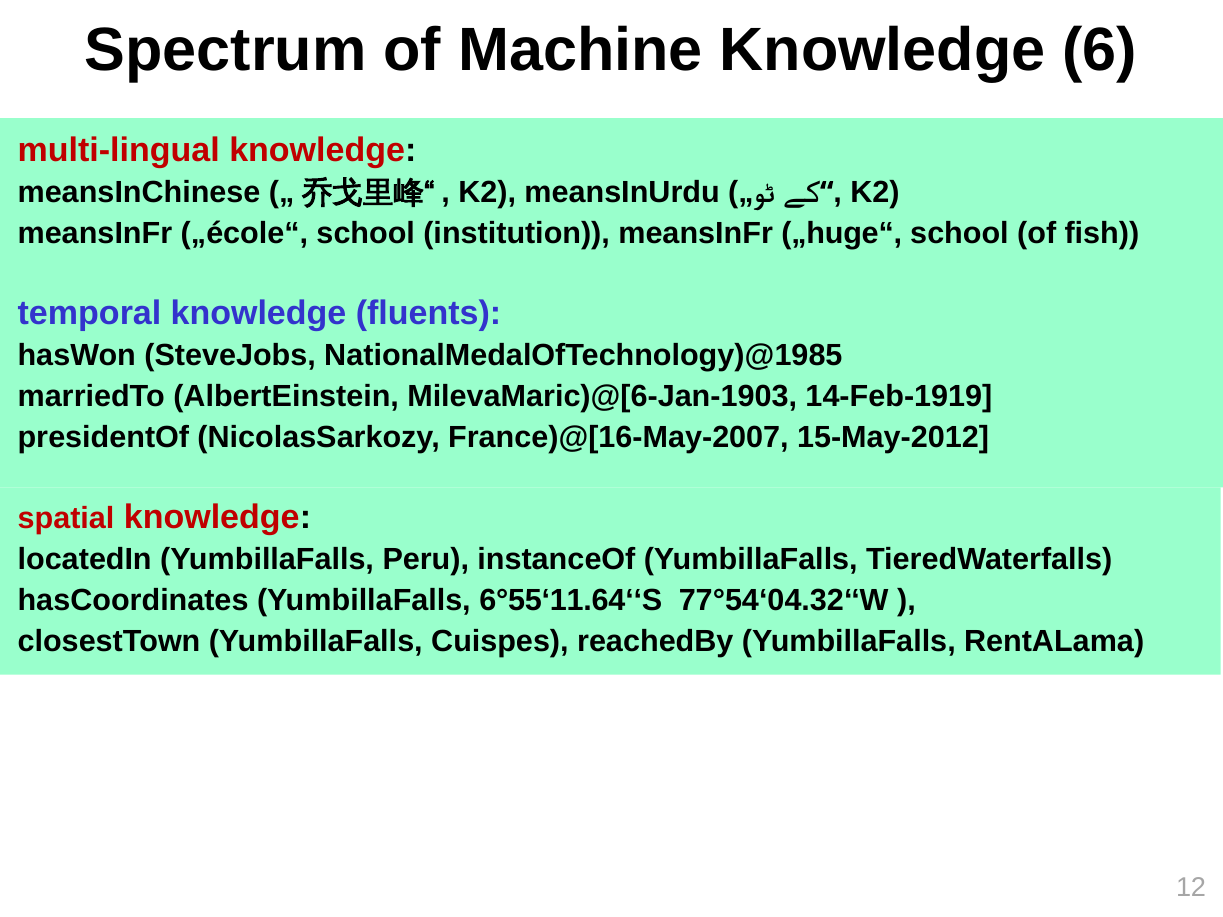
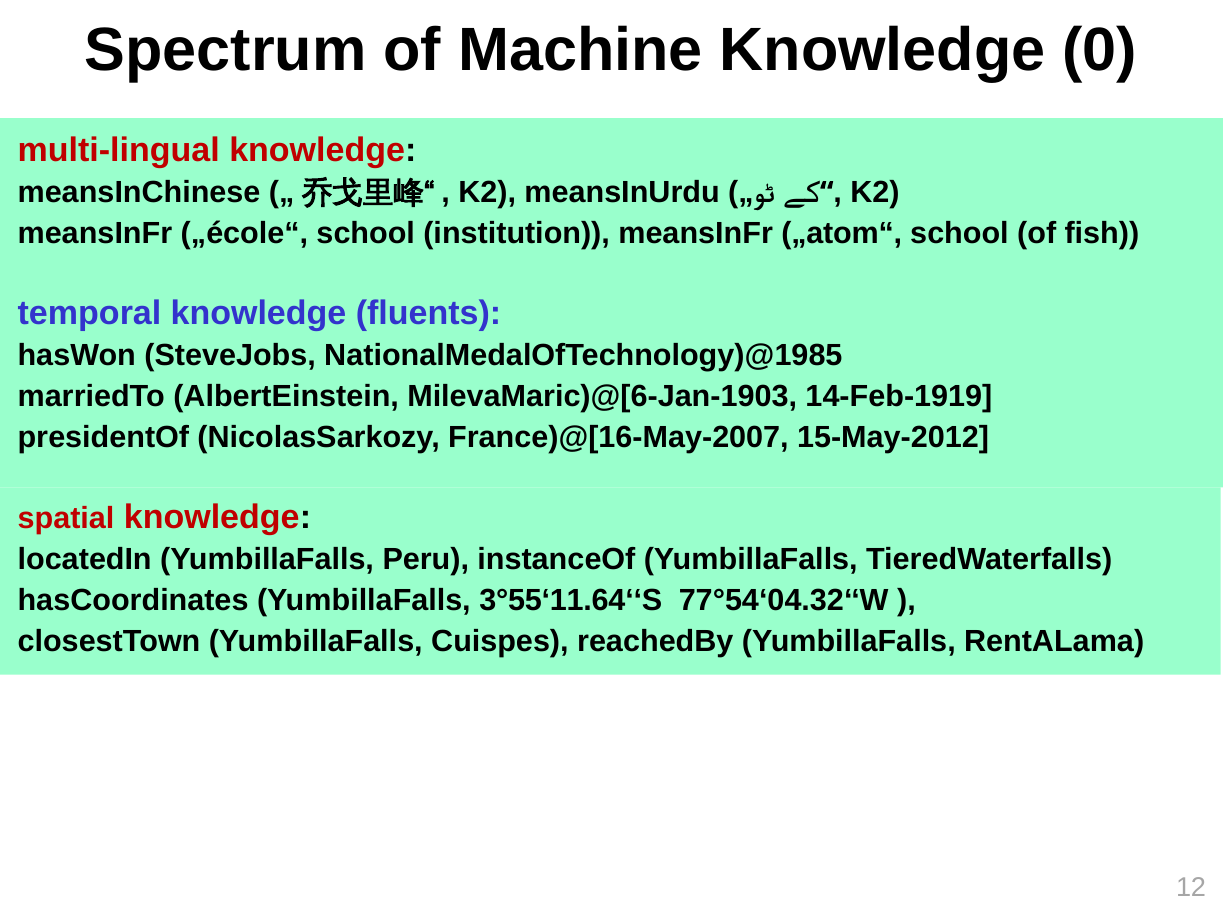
6: 6 -> 0 (1100, 51)
„huge“: „huge“ -> „atom“ (842, 234)
6°55‘11.64‘‘S: 6°55‘11.64‘‘S -> 3°55‘11.64‘‘S (571, 601)
